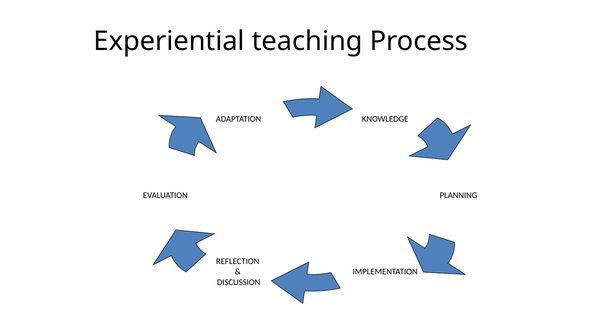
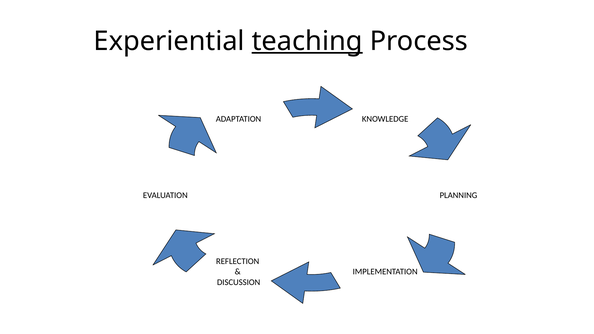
teaching underline: none -> present (307, 41)
